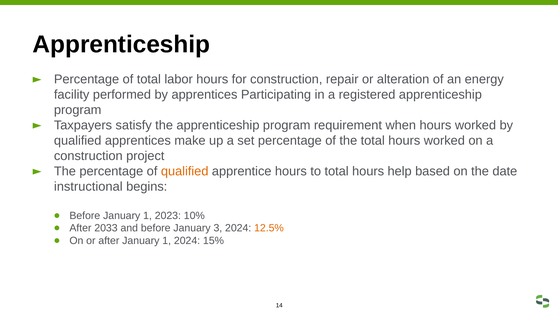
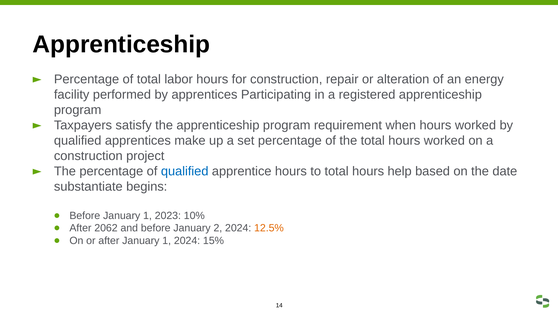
qualified colour: orange -> blue (185, 171)
instructional: instructional -> substantiate (88, 186)
2033: 2033 -> 2062 (106, 228)
3: 3 -> 2 (218, 228)
